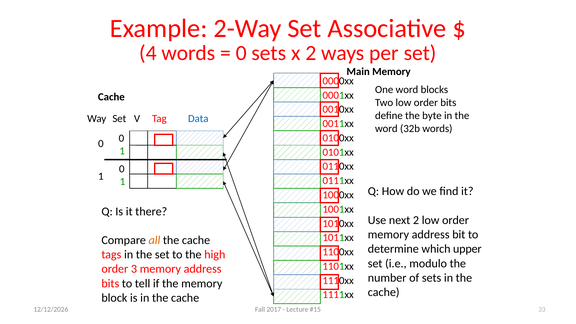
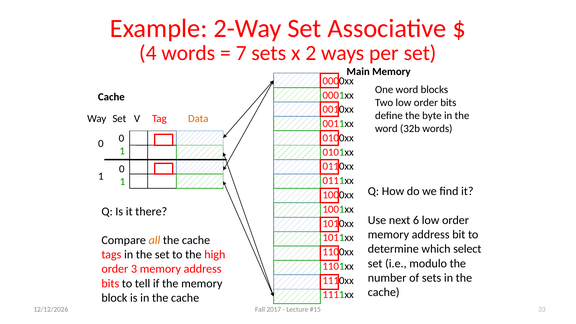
0: 0 -> 7 (241, 53)
Data colour: blue -> orange (198, 119)
next 2: 2 -> 6 (416, 220)
upper: upper -> select (467, 249)
